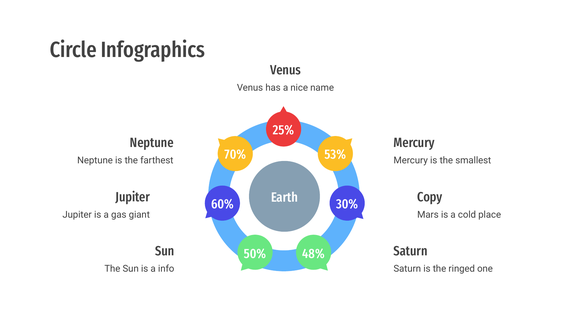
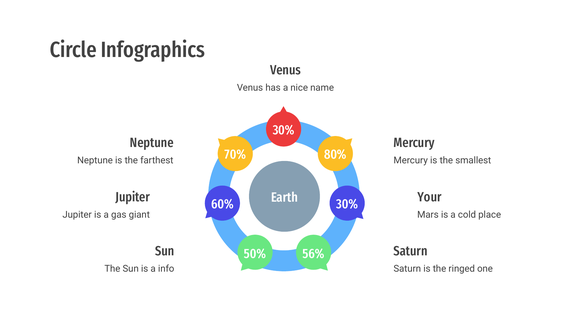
25%: 25% -> 30% (284, 130)
53%: 53% -> 80% (335, 155)
Copy: Copy -> Your (430, 197)
48%: 48% -> 56% (313, 254)
